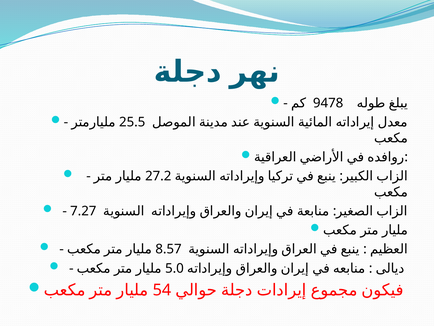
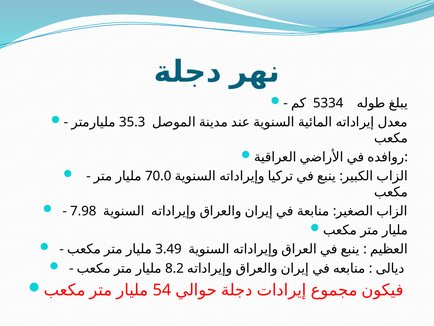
9478: 9478 -> 5334 (328, 103)
25.5: 25.5 -> 35.3 (132, 122)
27.2: 27.2 -> 70.0 (158, 176)
7.27: 7.27 -> 7.98 (83, 211)
8.57: 8.57 -> 3.49 (168, 249)
5.0: 5.0 -> 8.2 (174, 268)
